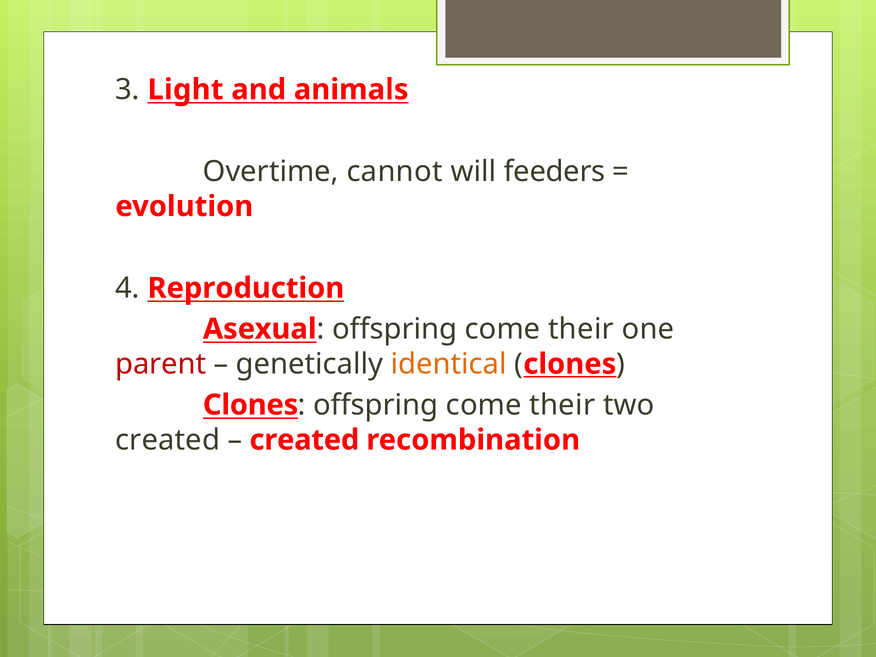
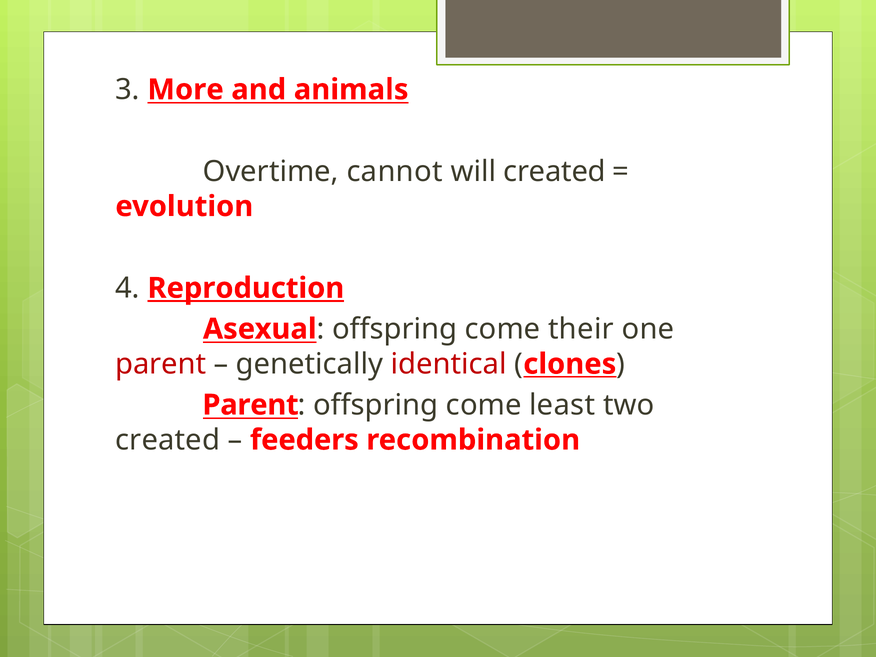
Light: Light -> More (186, 90)
will feeders: feeders -> created (555, 171)
Reproduction underline: none -> present (246, 288)
identical colour: orange -> red (449, 364)
Clones: Clones -> Parent (251, 405)
their: their -> least (562, 405)
created: created -> feeders (304, 440)
